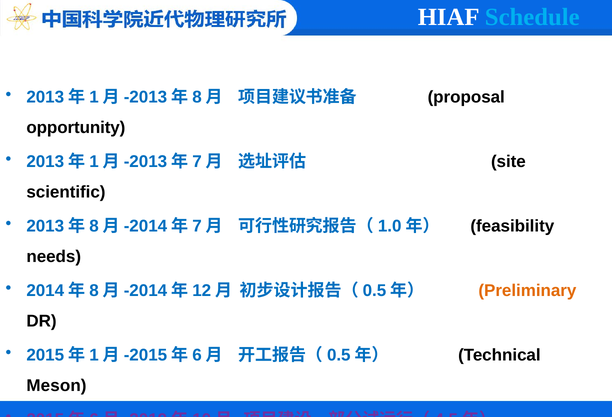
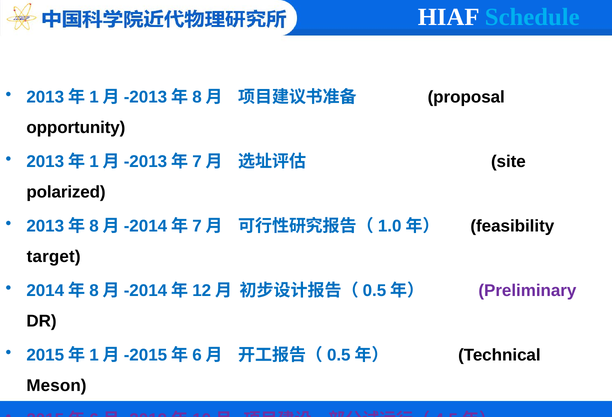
scientific: scientific -> polarized (66, 192)
needs: needs -> target (54, 257)
Preliminary colour: orange -> purple (527, 291)
